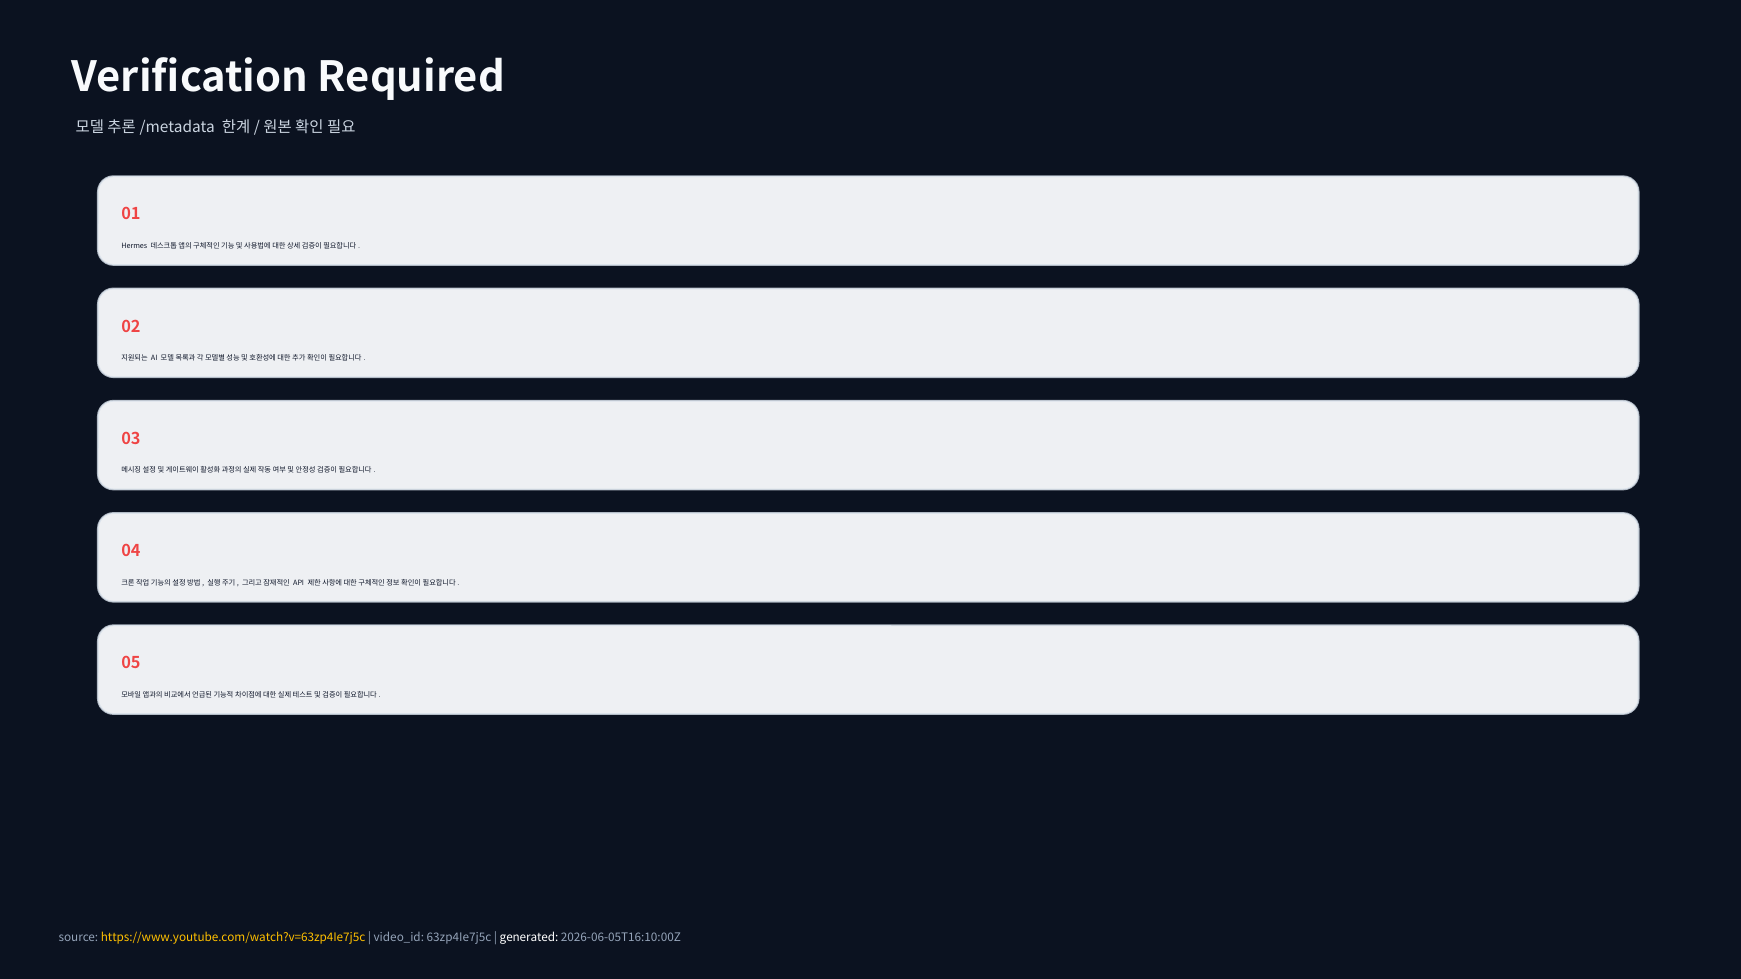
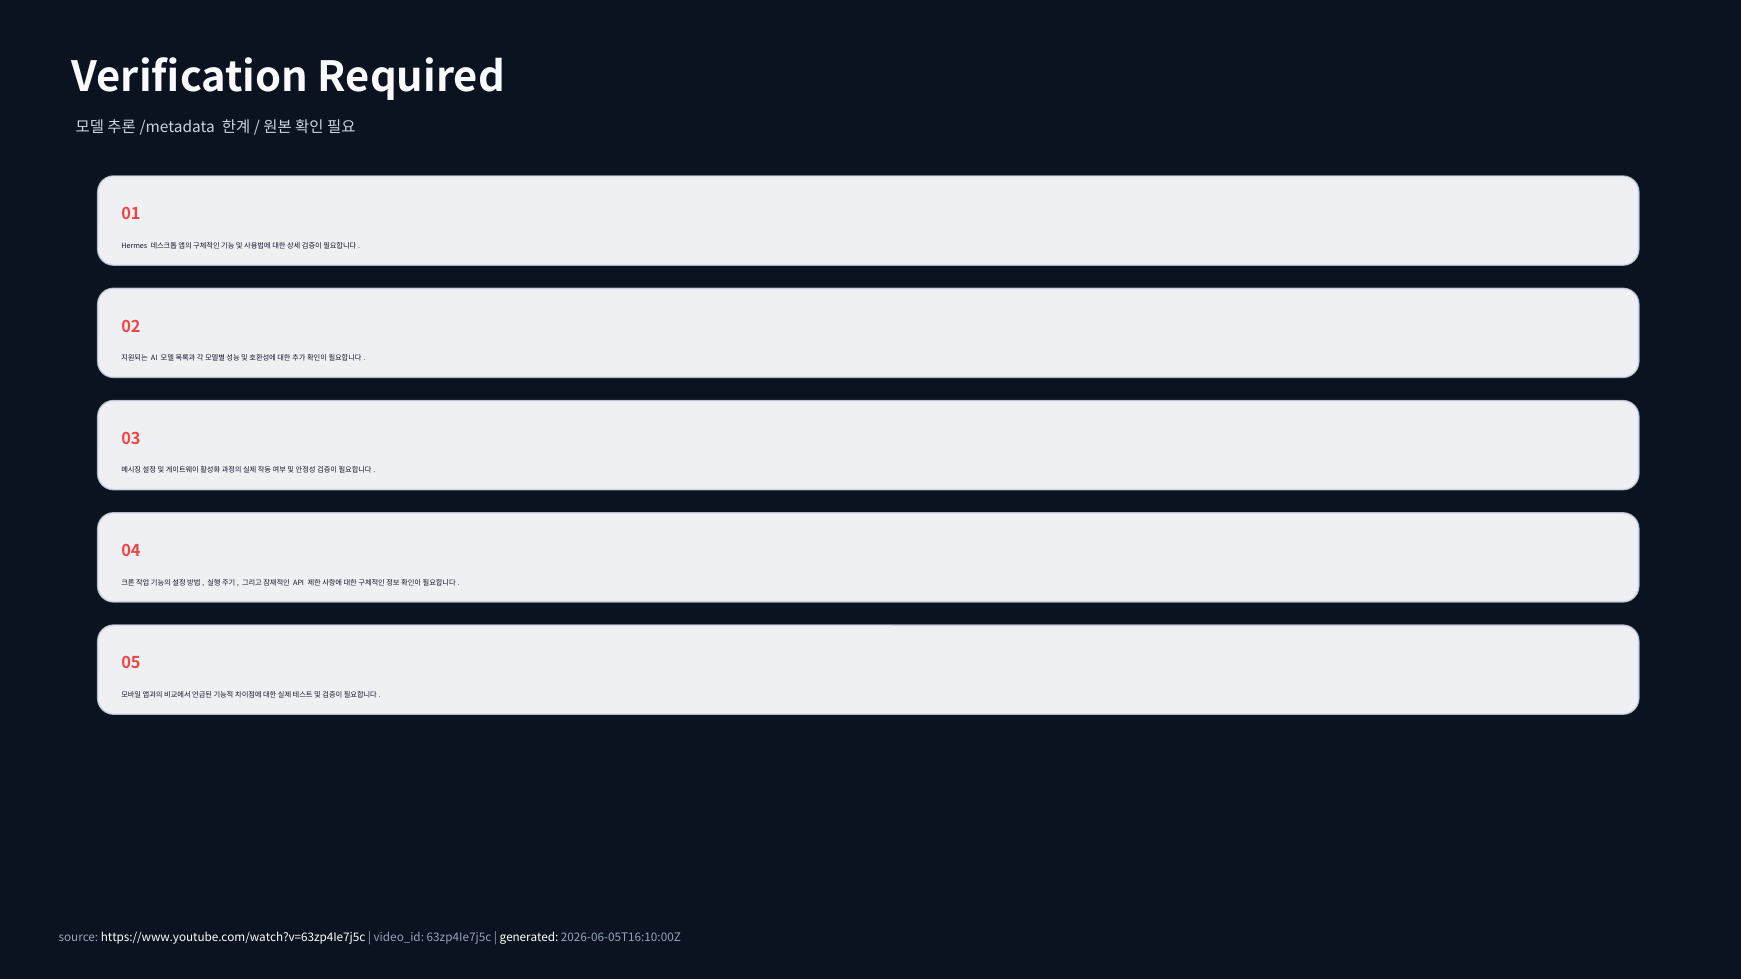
https://www.youtube.com/watch?v=63zp4Ie7j5c colour: yellow -> white (233, 938)
